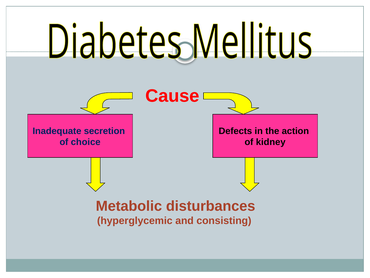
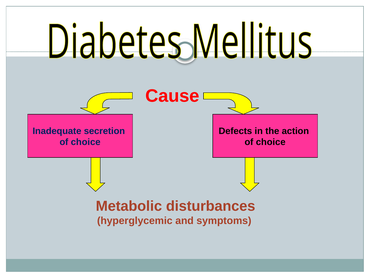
kidney: kidney -> choice (271, 142)
consisting: consisting -> symptoms (224, 220)
